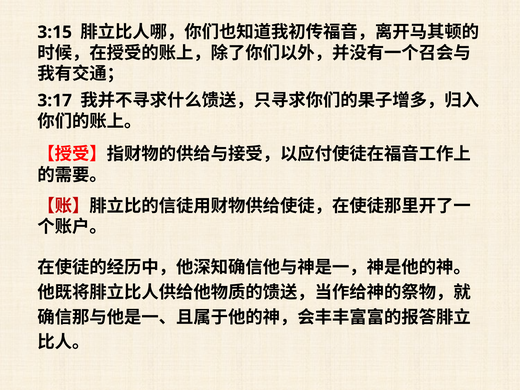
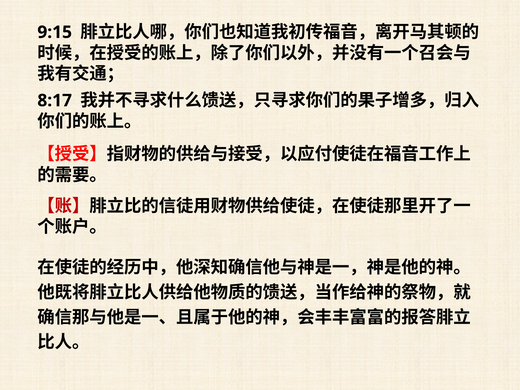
3:15: 3:15 -> 9:15 (55, 32)
3:17: 3:17 -> 8:17 (55, 101)
